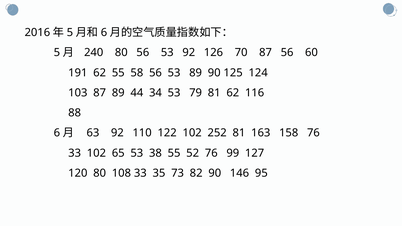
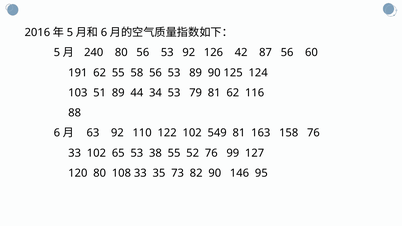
70: 70 -> 42 (241, 53)
103 87: 87 -> 51 (100, 93)
252: 252 -> 549 (217, 133)
